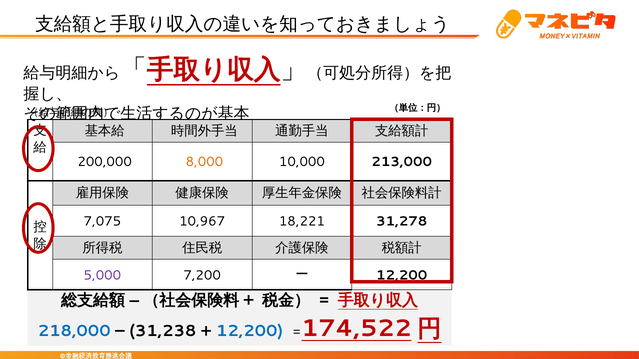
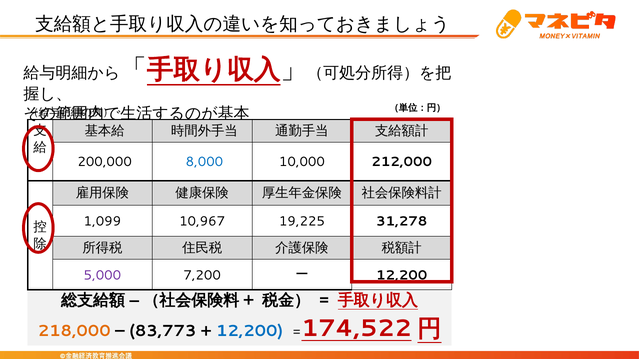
8,000 colour: orange -> blue (204, 162)
213,000: 213,000 -> 212,000 (402, 162)
7,075: 7,075 -> 1,099 (102, 222)
18,221: 18,221 -> 19,225 (302, 222)
218,000 colour: blue -> orange (74, 331)
31,238: 31,238 -> 83,773 (163, 331)
